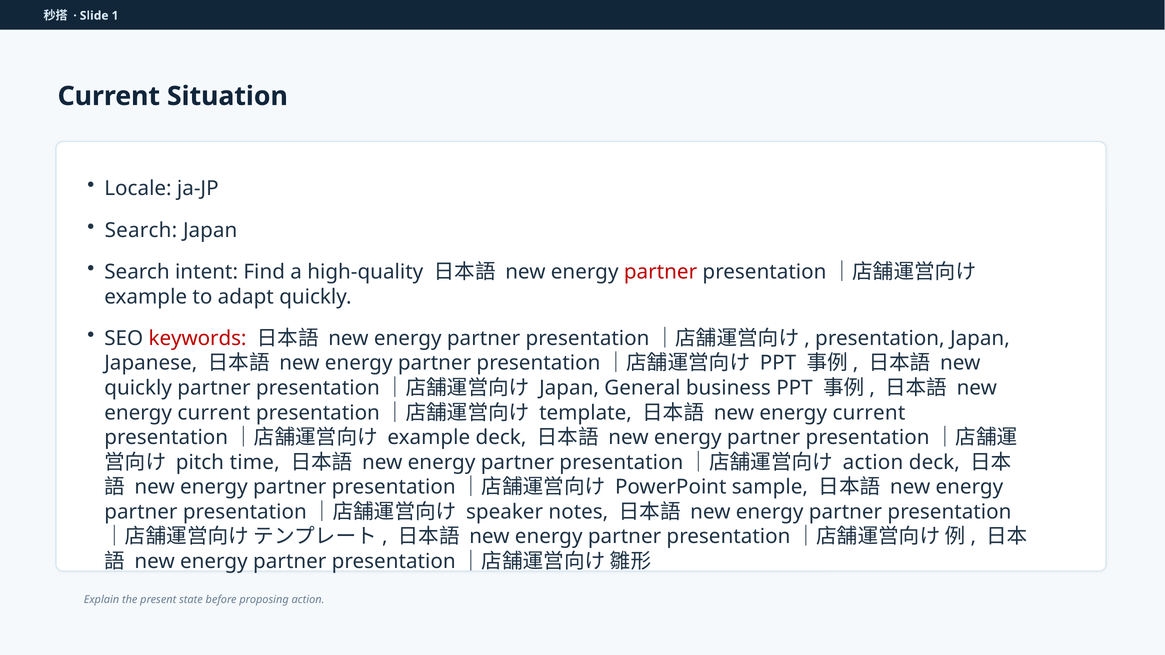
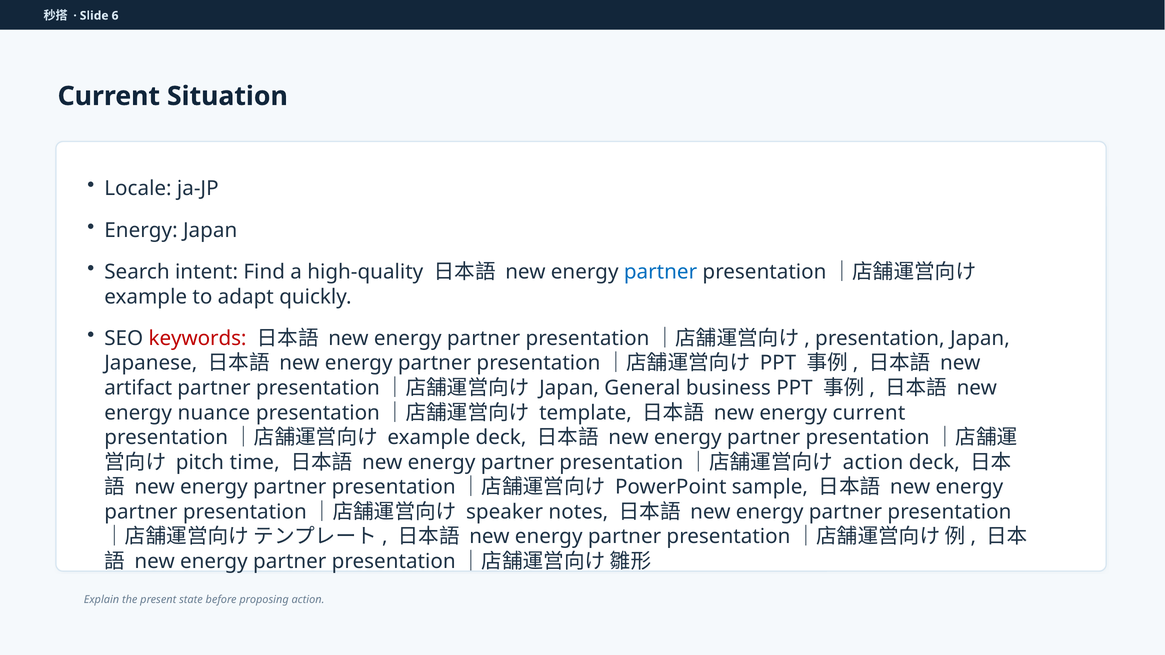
1: 1 -> 6 (115, 16)
Search: Search -> Energy (141, 230)
partner colour: red -> blue (661, 272)
quickly: quickly -> artifact (138, 388)
current: current -> nuance (214, 413)
